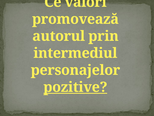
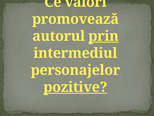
prin underline: none -> present (103, 36)
